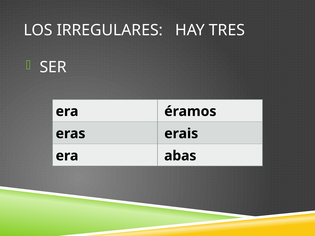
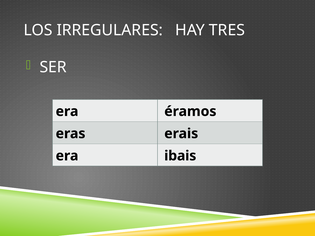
abas: abas -> ibais (180, 156)
